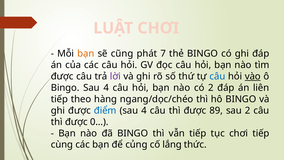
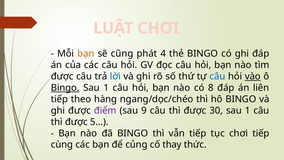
7: 7 -> 4 (163, 54)
lời colour: purple -> blue (115, 76)
Bingo underline: none -> present (65, 88)
4: 4 -> 1 (106, 88)
có 2: 2 -> 8 (211, 88)
điểm colour: blue -> purple (105, 110)
4: 4 -> 9 (144, 110)
89: 89 -> 30 (216, 110)
2: 2 -> 1 (248, 110)
0…: 0… -> 5… (99, 122)
lắng: lắng -> thay (172, 144)
